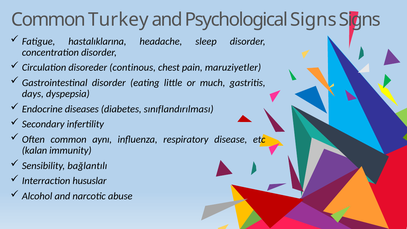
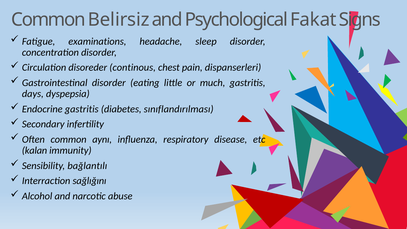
Turkey: Turkey -> Belirsiz (119, 20)
Psychological Signs: Signs -> Fakat (313, 20)
hastalıklarına: hastalıklarına -> examinations (97, 41)
maruziyetler: maruziyetler -> dispanserleri (233, 68)
Endocrine diseases: diseases -> gastritis (82, 109)
hususlar: hususlar -> sağlığını (89, 181)
